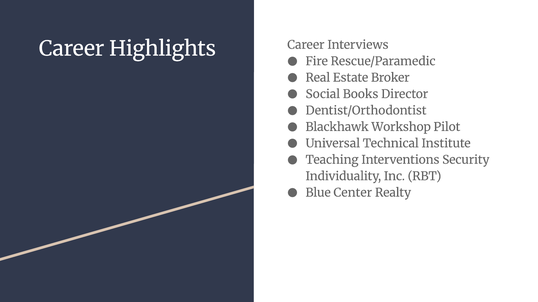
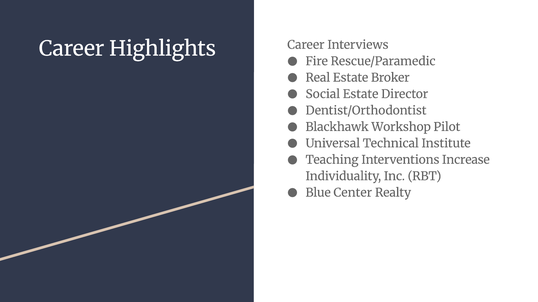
Social Books: Books -> Estate (361, 94)
Security: Security -> Increase (466, 160)
